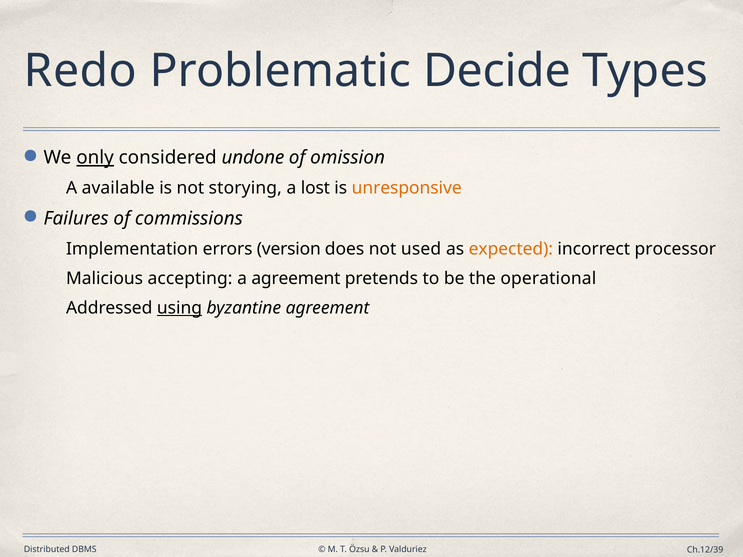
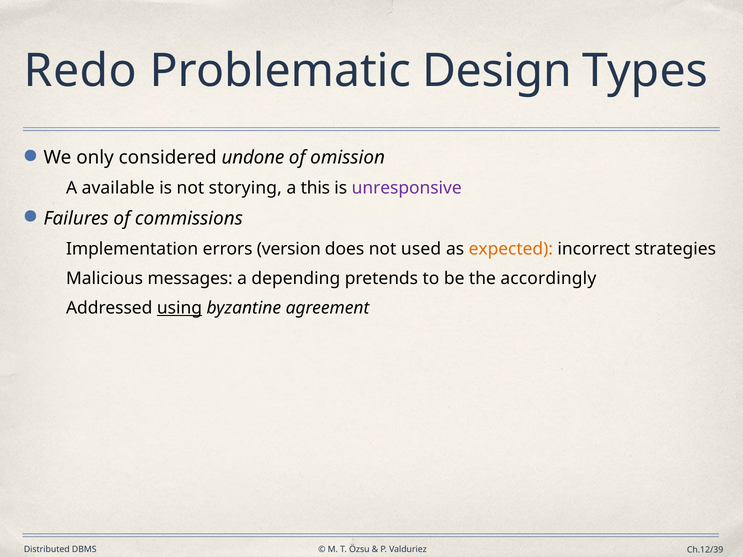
Decide: Decide -> Design (497, 71)
only underline: present -> none (95, 158)
lost: lost -> this (315, 188)
unresponsive colour: orange -> purple (407, 188)
processor: processor -> strategies (675, 249)
accepting: accepting -> messages (190, 279)
a agreement: agreement -> depending (296, 279)
operational: operational -> accordingly (548, 279)
